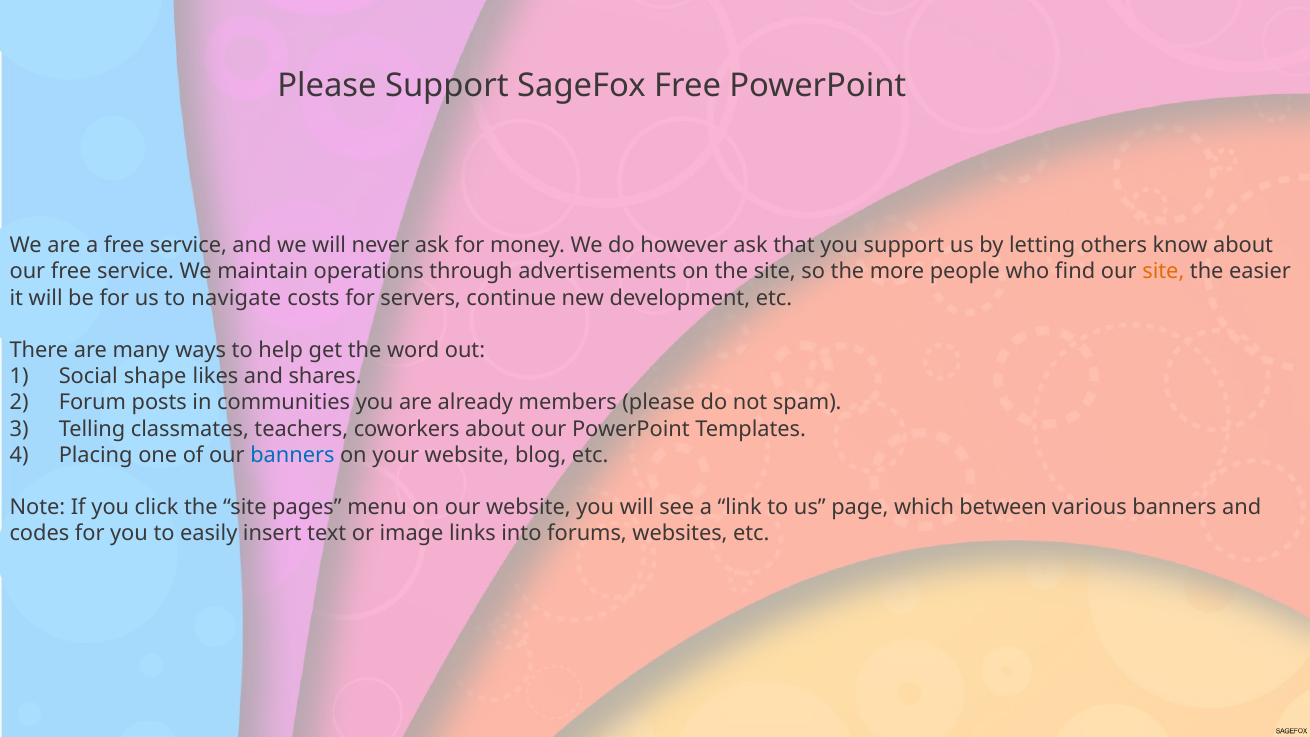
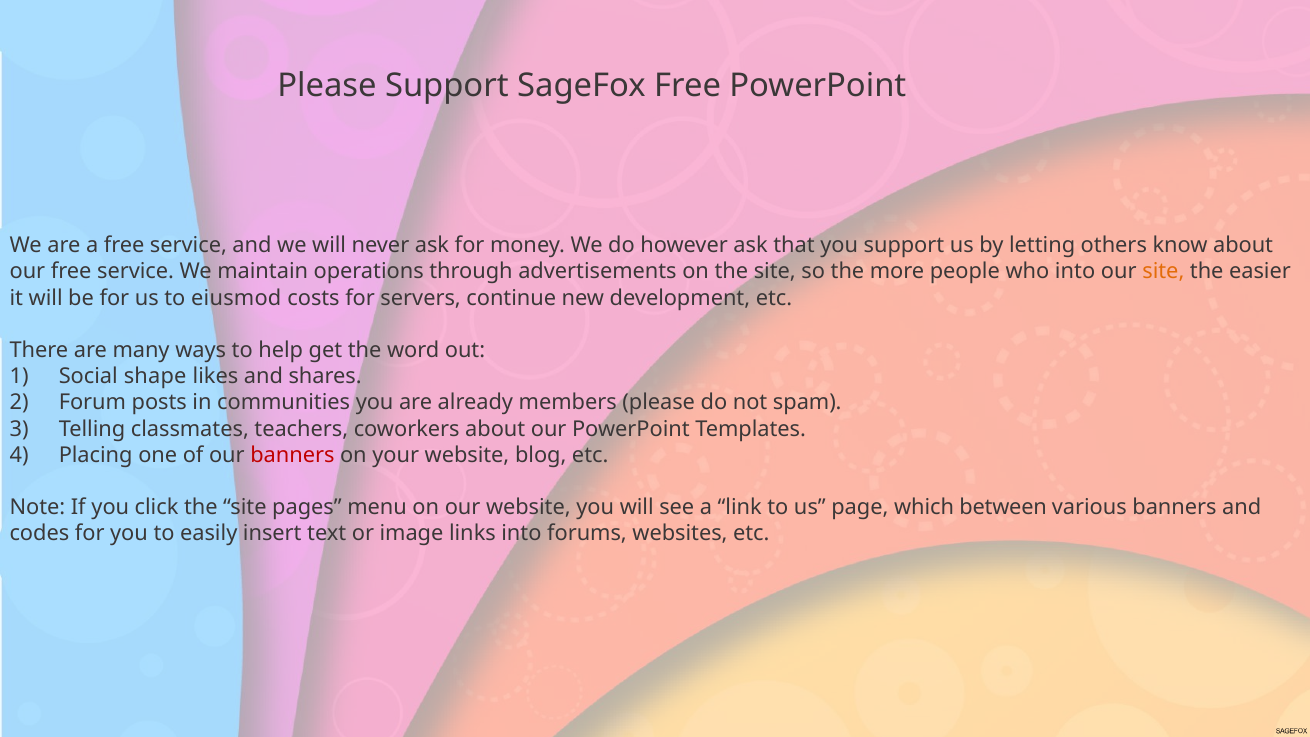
who find: find -> into (1075, 272)
navigate: navigate -> eiusmod (236, 298)
banners colour: blue -> red (292, 455)
